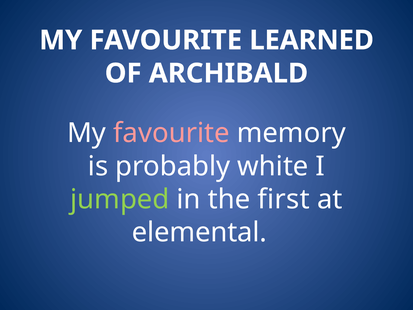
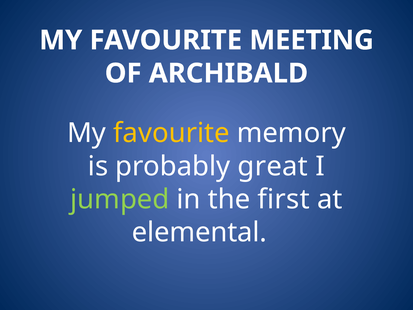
LEARNED: LEARNED -> MEETING (312, 40)
favourite colour: pink -> yellow (171, 133)
white: white -> great (273, 166)
